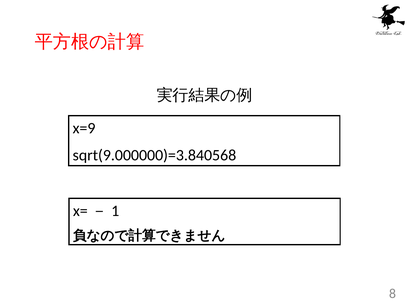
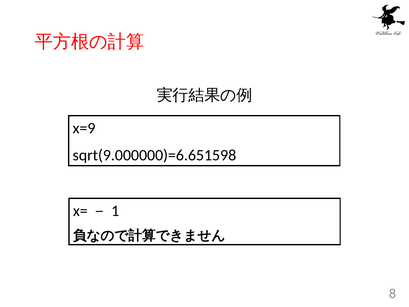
sqrt(9.000000)=3.840568: sqrt(9.000000)=3.840568 -> sqrt(9.000000)=6.651598 (154, 155)
